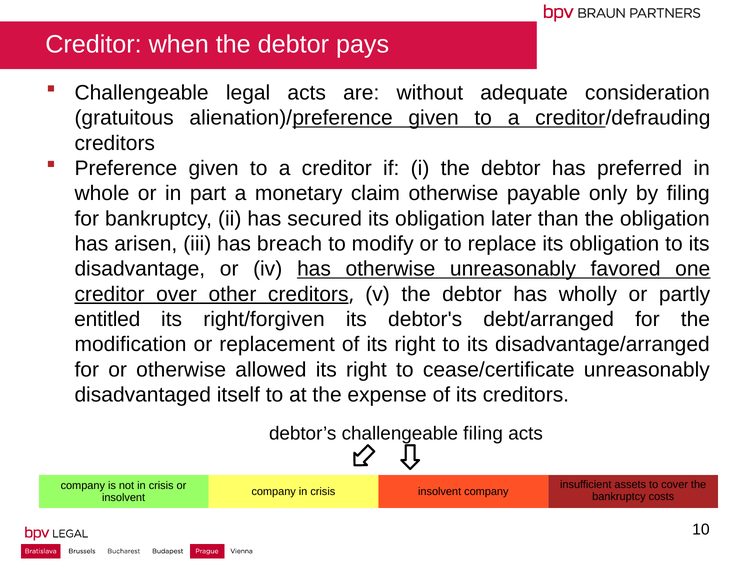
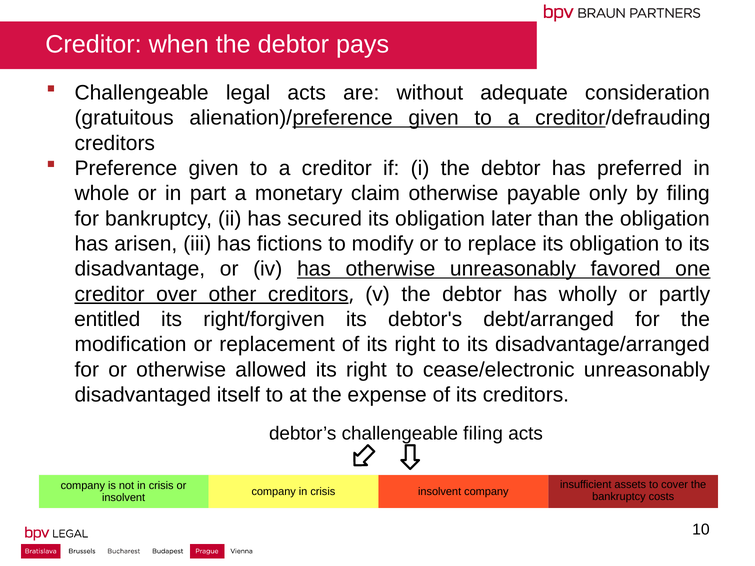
breach: breach -> fictions (290, 244)
cease/certificate: cease/certificate -> cease/electronic (499, 370)
